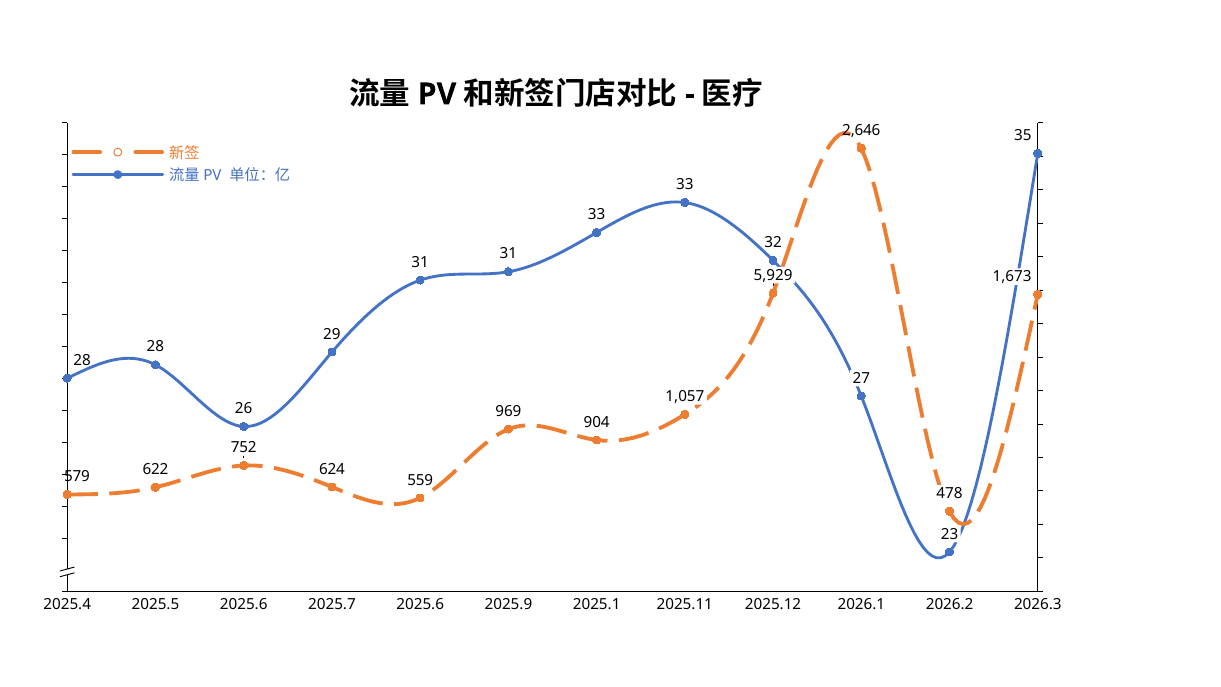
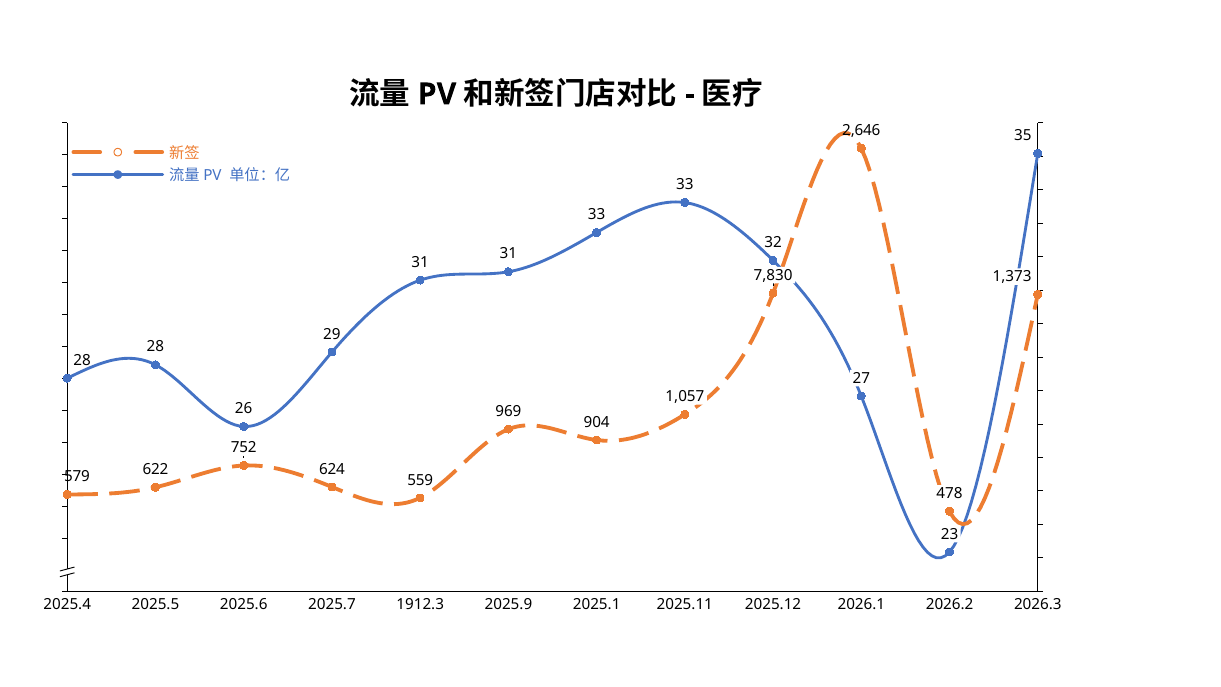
5,929: 5,929 -> 7,830 (773, 275)
1,673: 1,673 -> 1,373 (1012, 276)
2025.6: 2025.6 -> 1912.3 (420, 605)
